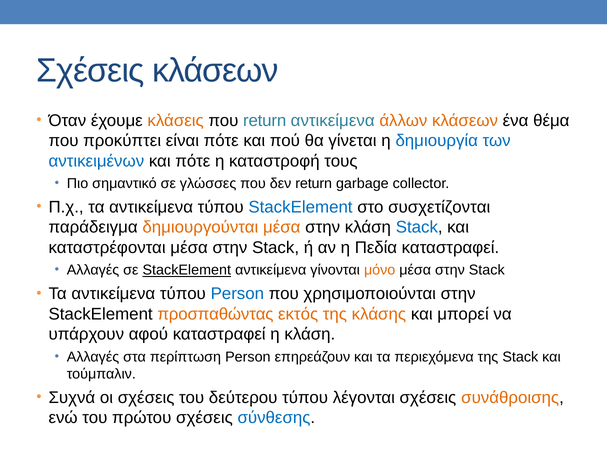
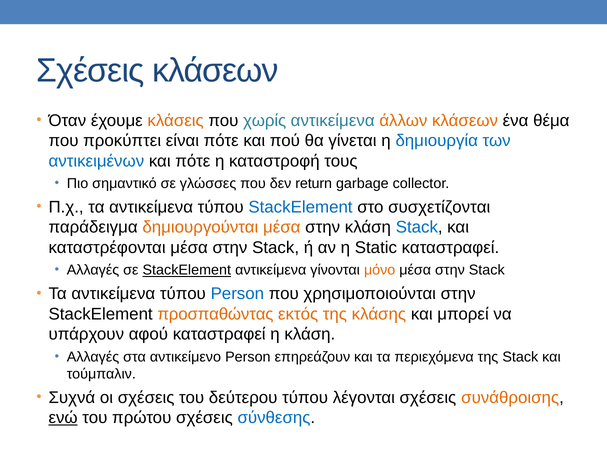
που return: return -> χωρίς (265, 121)
Πεδία: Πεδία -> Static (376, 248)
περίπτωση: περίπτωση -> αντικείμενο (185, 357)
ενώ underline: none -> present (63, 418)
